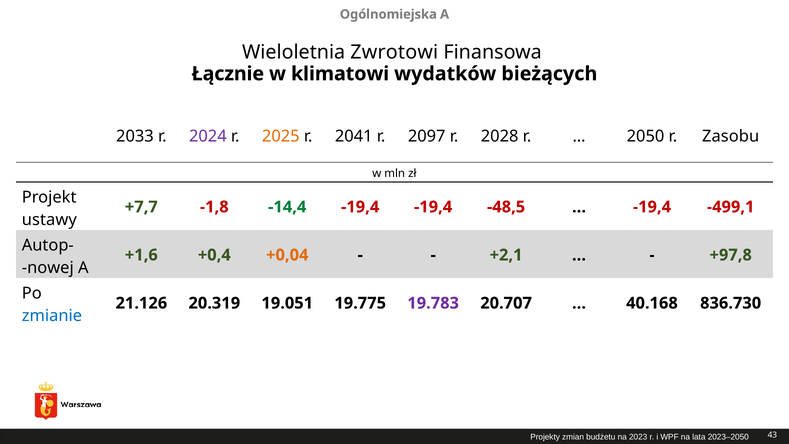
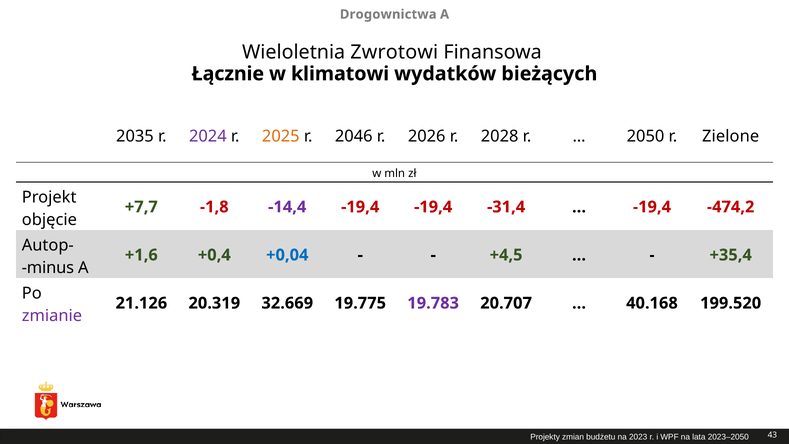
Ogólnomiejska: Ogólnomiejska -> Drogownictwa (388, 14)
2033: 2033 -> 2035 (135, 136)
2041: 2041 -> 2046 (354, 136)
2097: 2097 -> 2026 (427, 136)
Zasobu: Zasobu -> Zielone (731, 136)
-14,4 colour: green -> purple (287, 207)
-48,5: -48,5 -> -31,4 (506, 207)
-499,1: -499,1 -> -474,2 (731, 207)
ustawy: ustawy -> objęcie (49, 219)
+0,04 colour: orange -> blue (287, 255)
+2,1: +2,1 -> +4,5 (506, 255)
+97,8: +97,8 -> +35,4 (731, 255)
nowej: nowej -> minus (48, 268)
19.051: 19.051 -> 32.669 (287, 303)
836.730: 836.730 -> 199.520 (731, 303)
zmianie colour: blue -> purple (52, 316)
